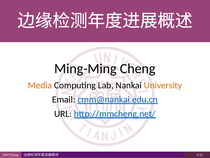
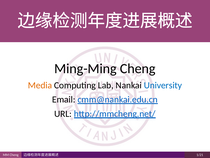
University colour: orange -> blue (163, 85)
